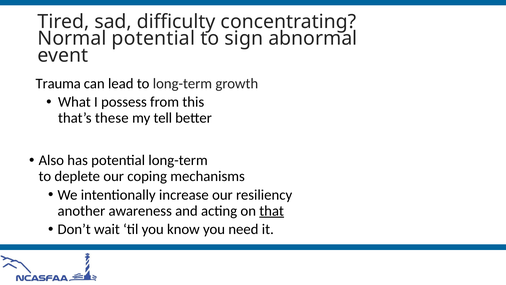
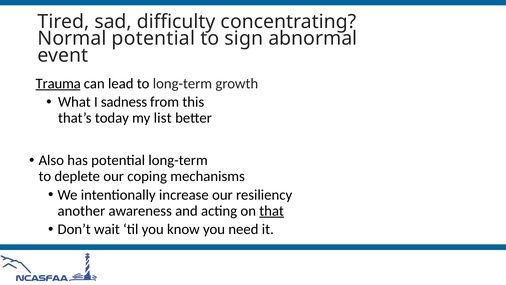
Trauma underline: none -> present (58, 83)
possess: possess -> sadness (124, 102)
these: these -> today (112, 118)
tell: tell -> list (163, 118)
